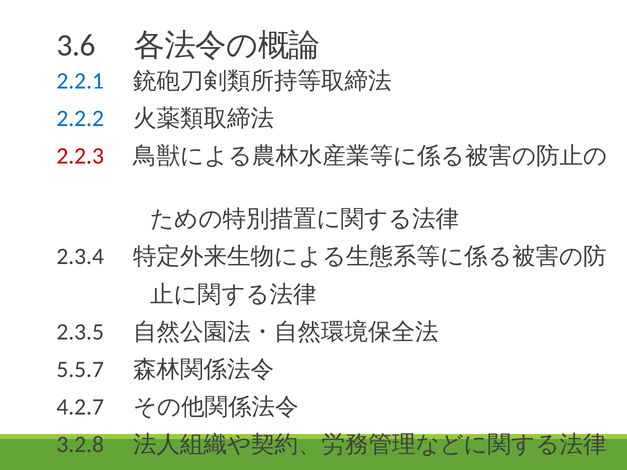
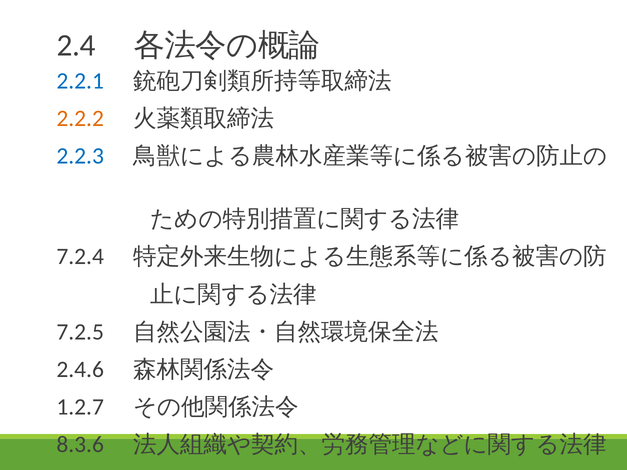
3.6: 3.6 -> 2.4 (76, 45)
2.2.2 colour: blue -> orange (80, 119)
2.2.3 colour: red -> blue (80, 156)
2.3.4: 2.3.4 -> 7.2.4 (80, 257)
2.3.5: 2.3.5 -> 7.2.5 (80, 332)
5.5.7: 5.5.7 -> 2.4.6 (80, 370)
4.2.7: 4.2.7 -> 1.2.7 (80, 407)
3.2.8: 3.2.8 -> 8.3.6 (80, 445)
